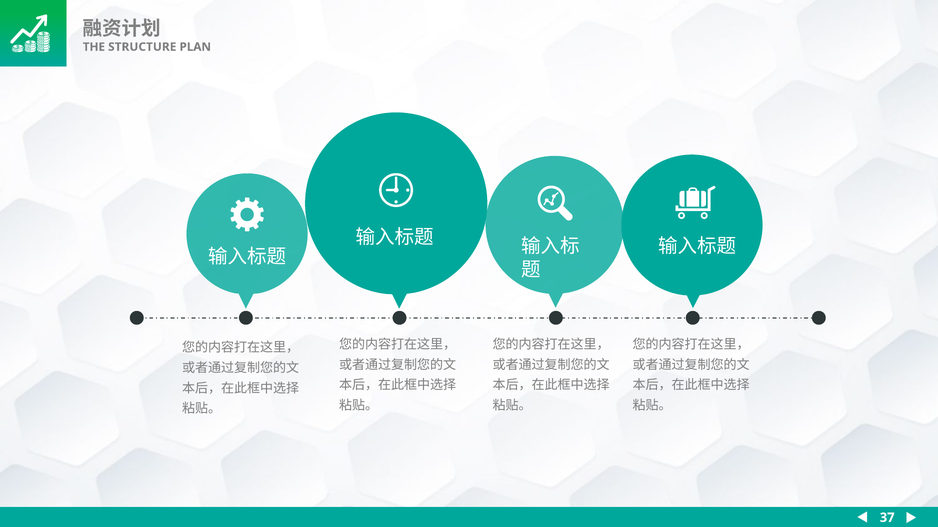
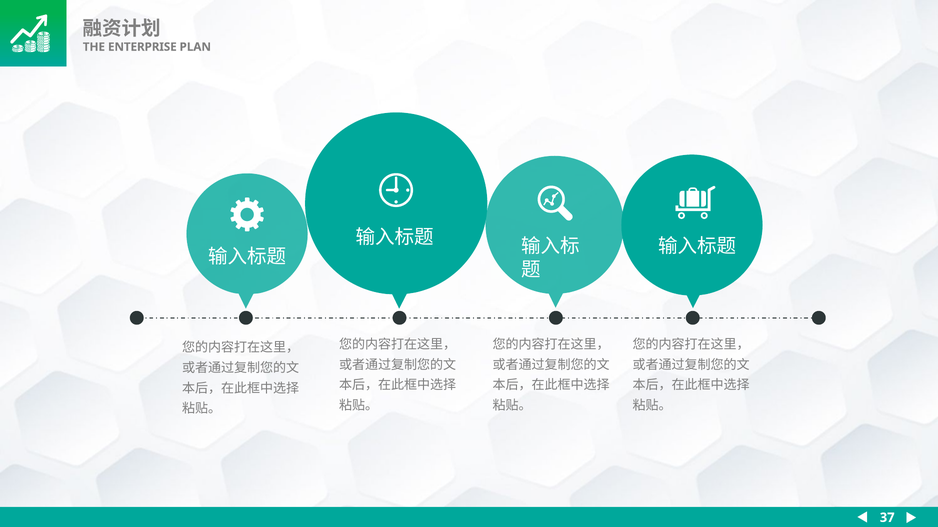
STRUCTURE: STRUCTURE -> ENTERPRISE (142, 47)
